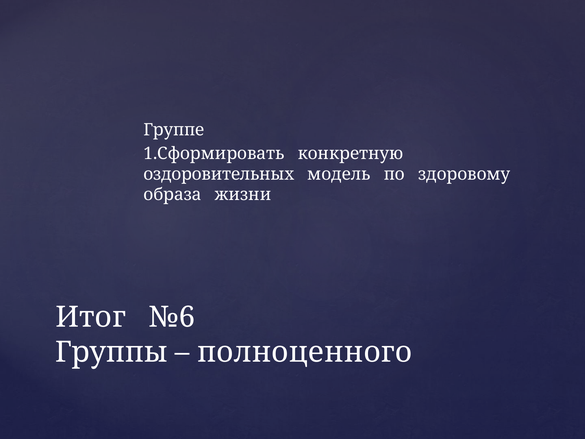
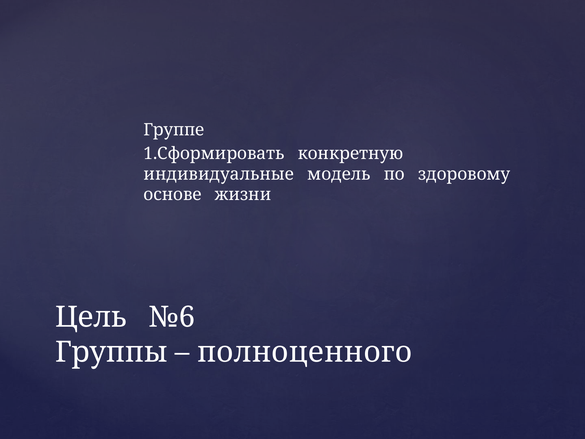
оздоровительных: оздоровительных -> индивидуальные (219, 174)
образа: образа -> основе (173, 194)
Итог: Итог -> Цель (91, 317)
